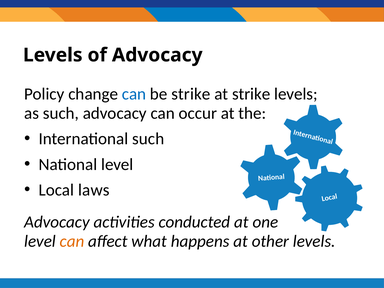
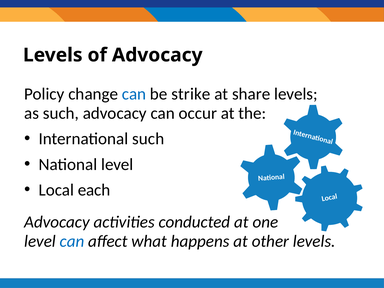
at strike: strike -> share (251, 94)
laws: laws -> each (94, 190)
can colour: orange -> blue (72, 241)
